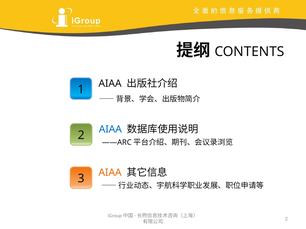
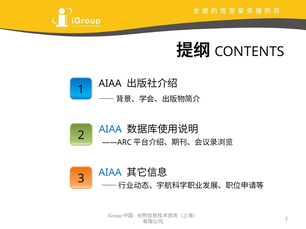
AIAA colour: orange -> blue (110, 173)
